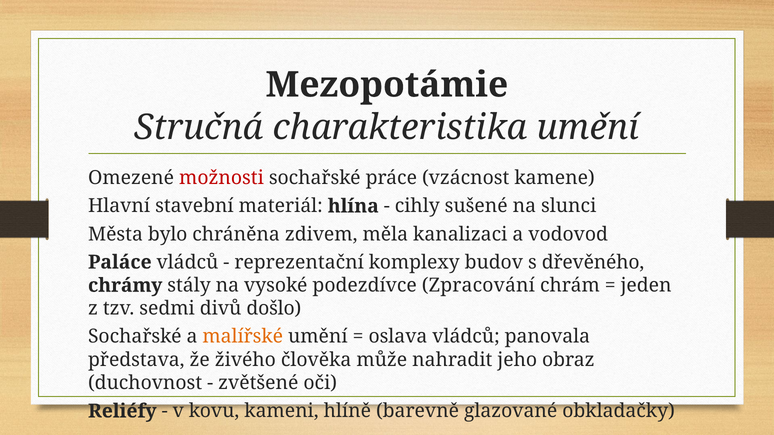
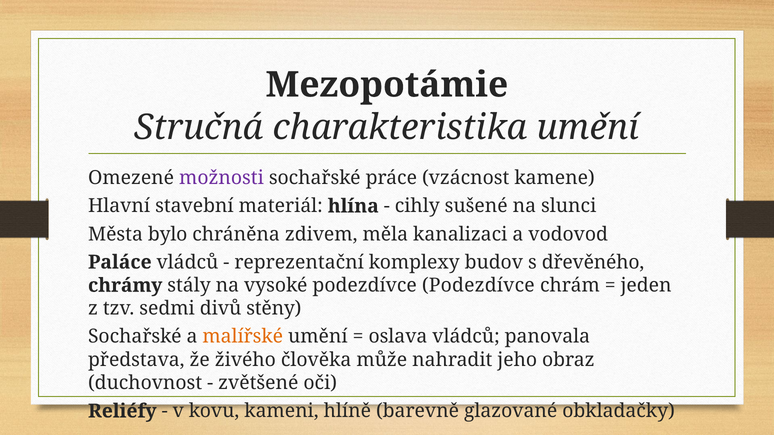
možnosti colour: red -> purple (221, 178)
podezdívce Zpracování: Zpracování -> Podezdívce (478, 286)
došlo: došlo -> stěny (274, 309)
